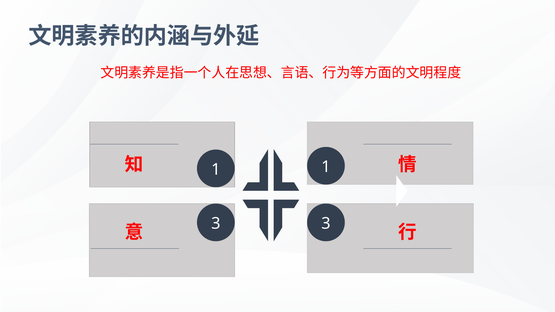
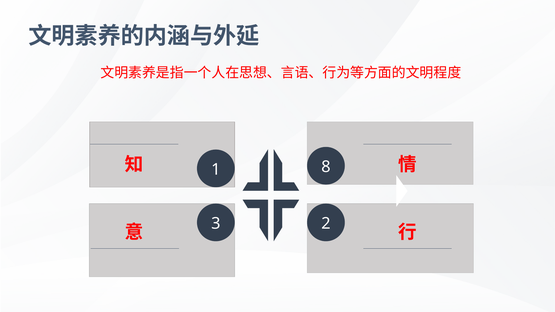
1 1: 1 -> 8 (326, 167)
3 3: 3 -> 2 (326, 224)
